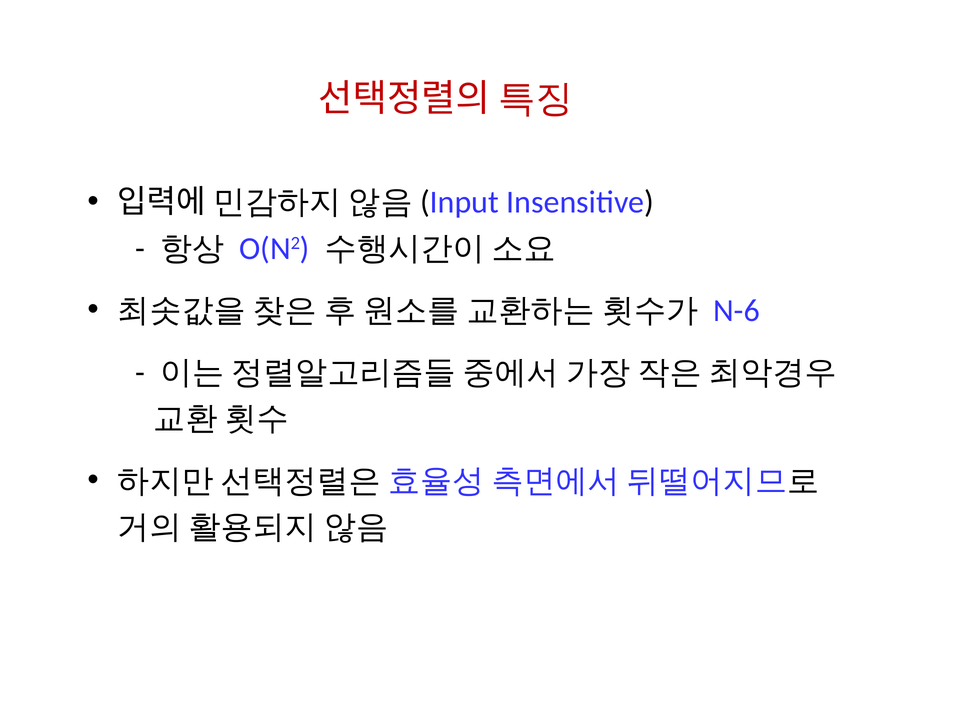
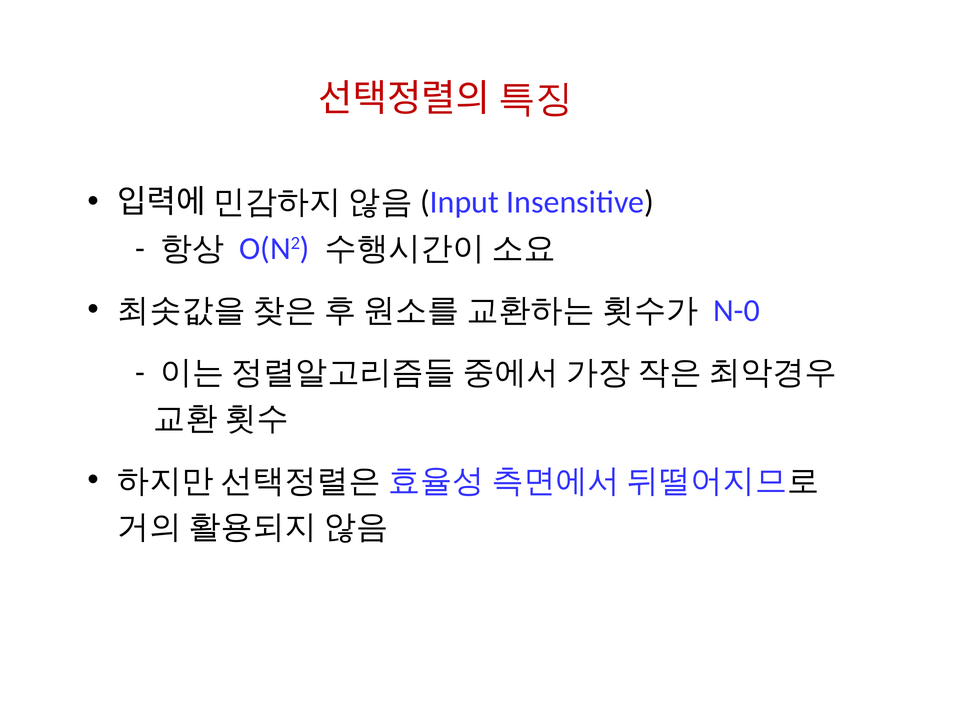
N-6: N-6 -> N-0 (736, 311)
